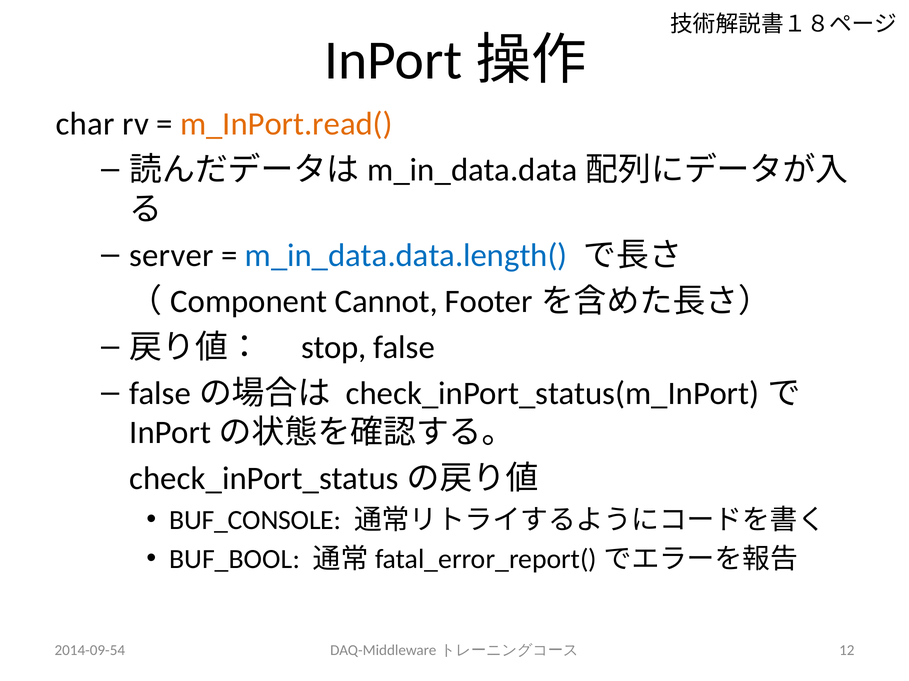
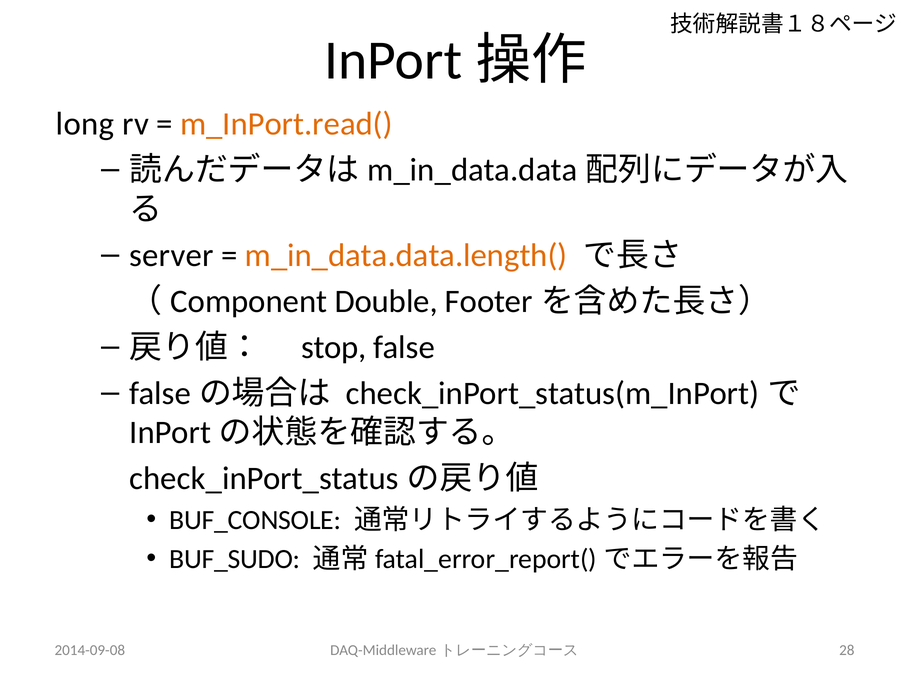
char: char -> long (85, 124)
m_in_data.data.length( colour: blue -> orange (406, 256)
Cannot: Cannot -> Double (386, 302)
BUF_BOOL: BUF_BOOL -> BUF_SUDO (235, 560)
2014-09-54: 2014-09-54 -> 2014-09-08 (90, 651)
12: 12 -> 28 (847, 651)
